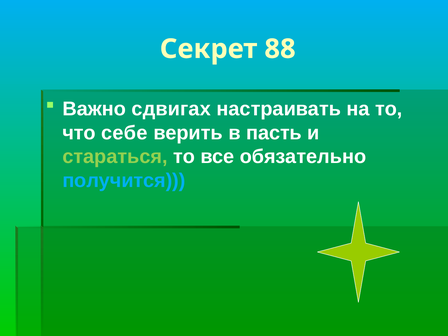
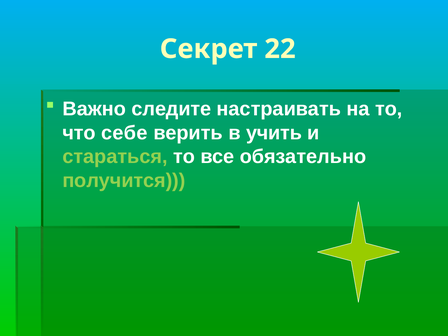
88: 88 -> 22 (280, 49)
сдвигах: сдвигах -> следите (171, 109)
пасть: пасть -> учить (274, 133)
получится colour: light blue -> light green (124, 181)
